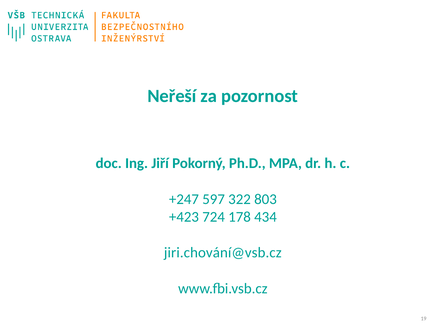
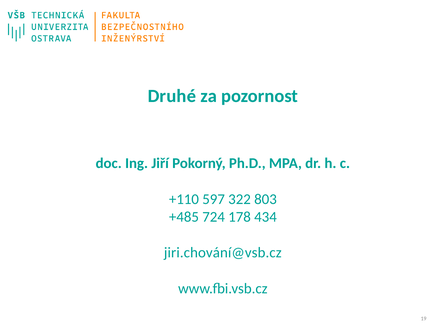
Neřeší: Neřeší -> Druhé (172, 96)
+247: +247 -> +110 (184, 199)
+423: +423 -> +485 (184, 217)
